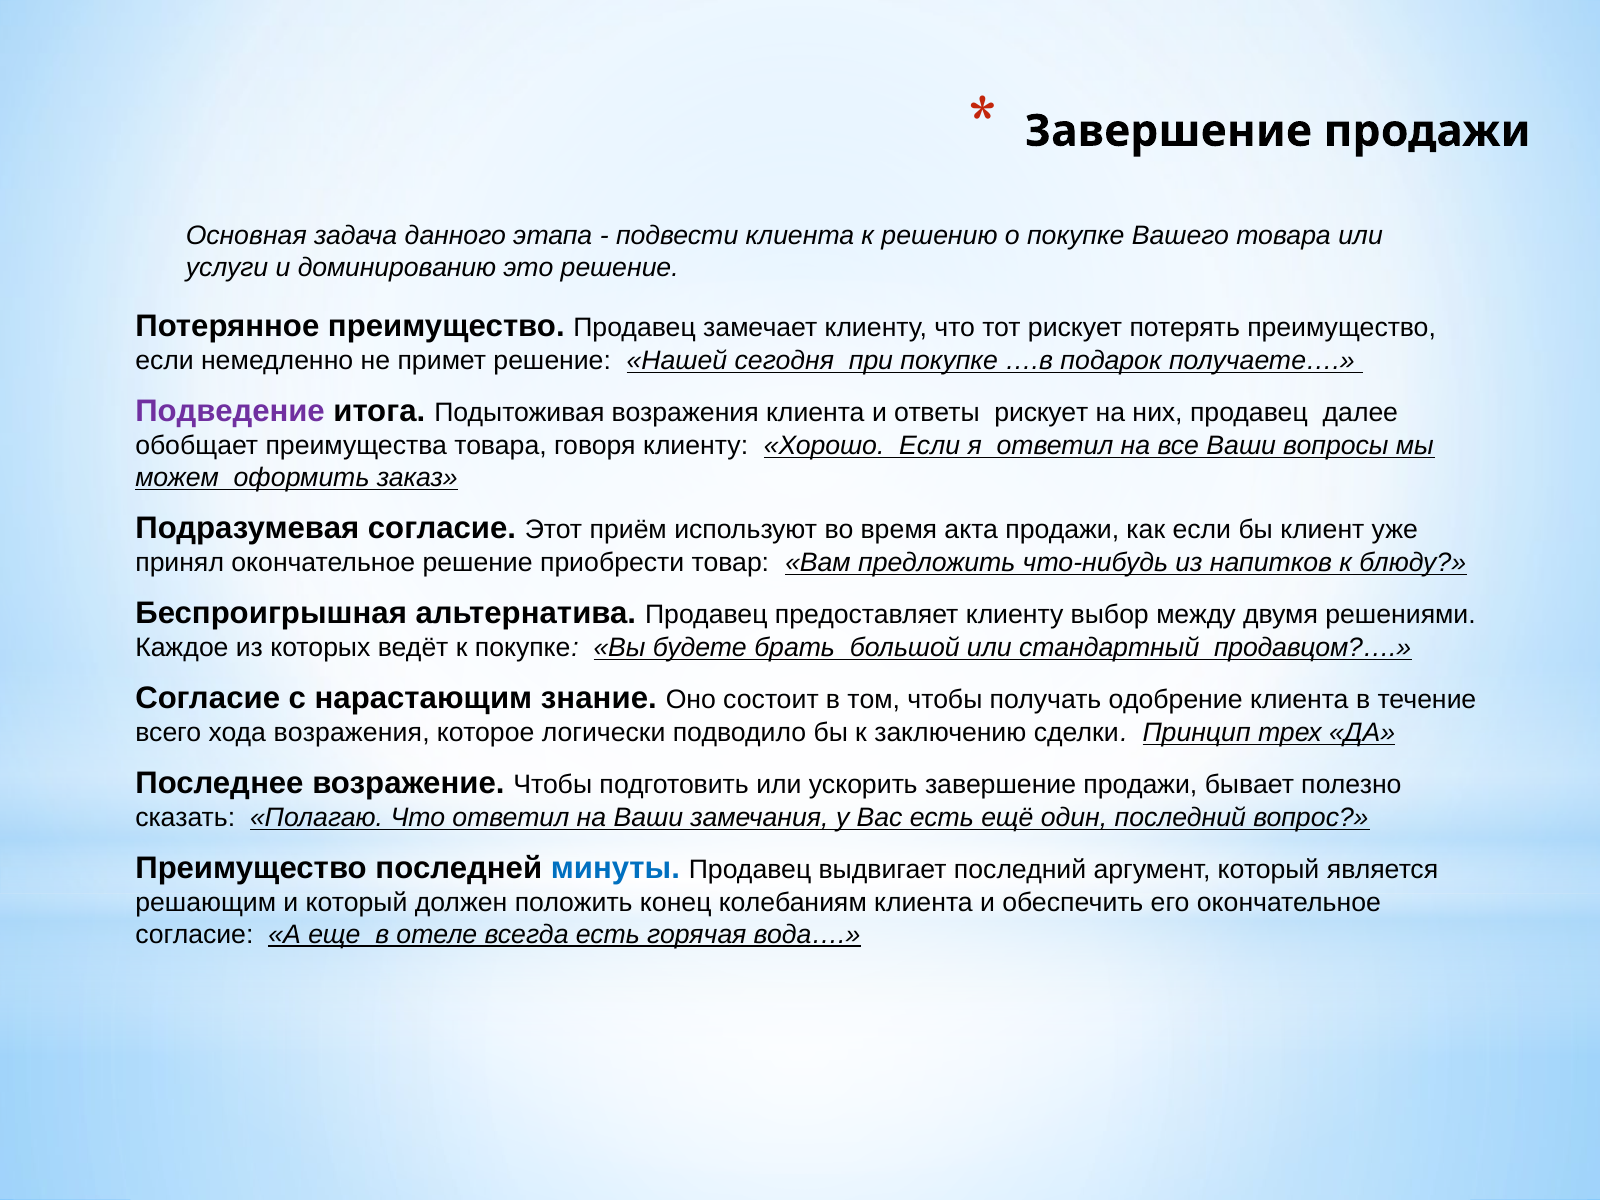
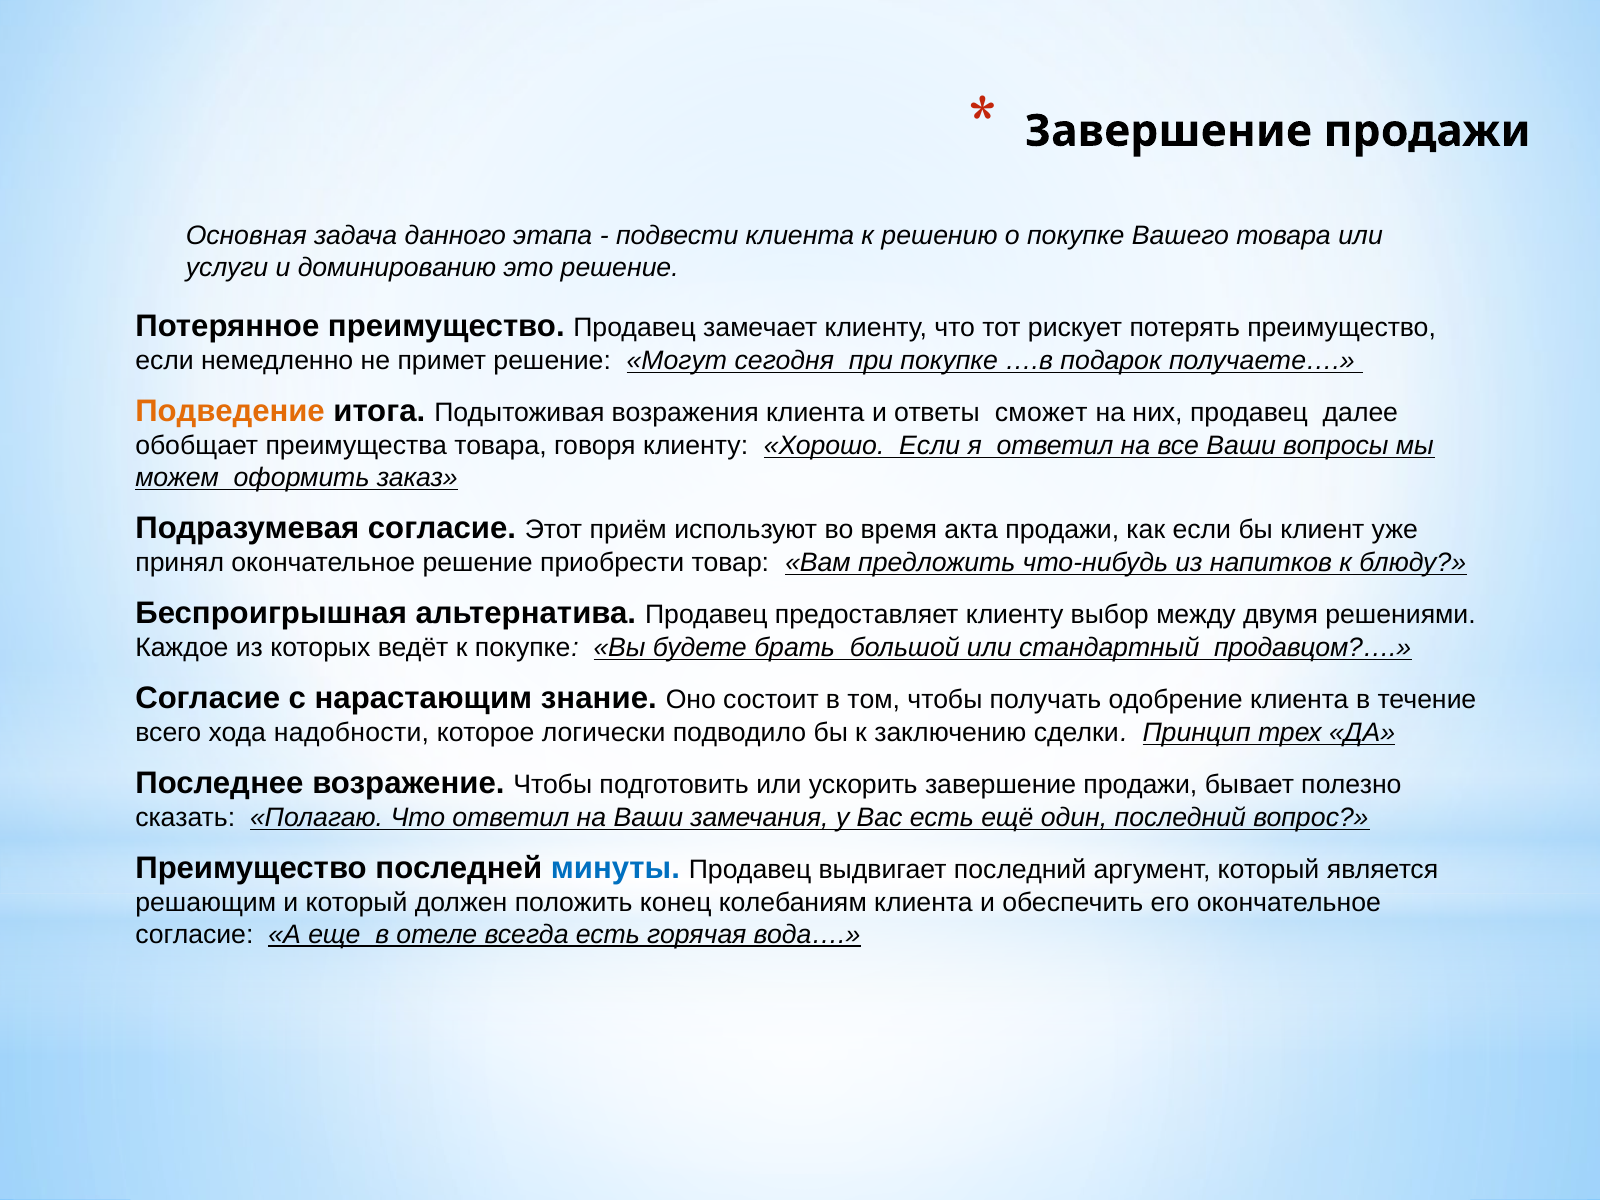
Нашей: Нашей -> Могут (677, 361)
Подведение colour: purple -> orange (230, 412)
ответы рискует: рискует -> сможет (1041, 413)
хода возражения: возражения -> надобности (352, 733)
